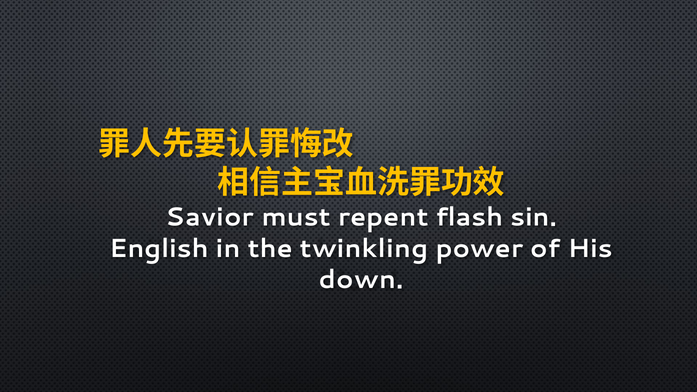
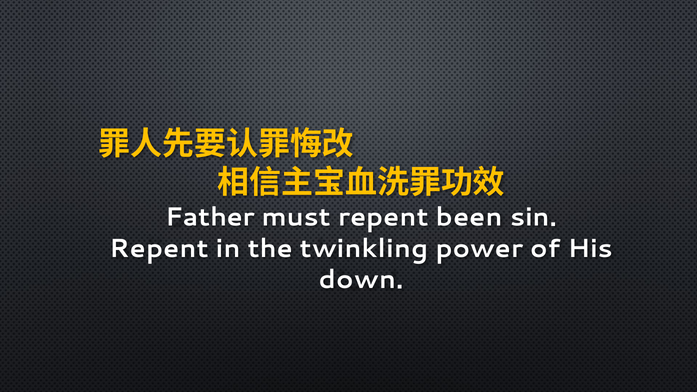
Savior: Savior -> Father (210, 217)
flash: flash -> been (469, 217)
English: English -> Repent (159, 248)
